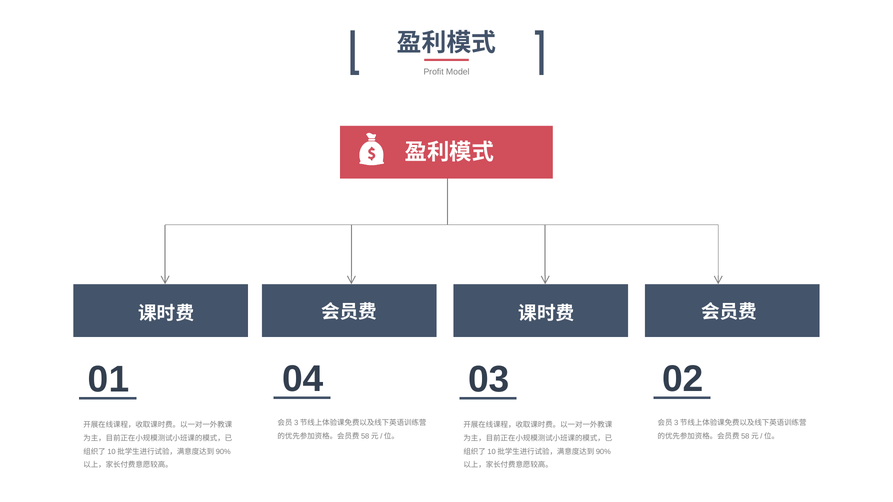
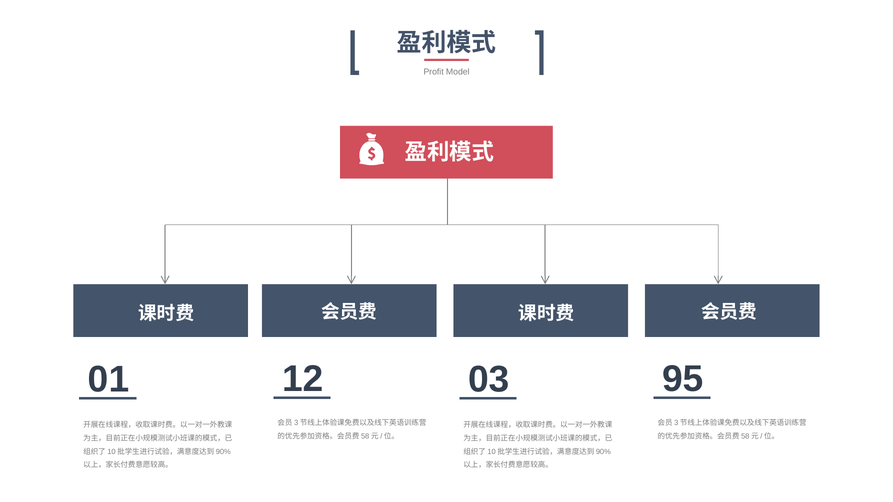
04: 04 -> 12 (303, 379)
02: 02 -> 95 (683, 379)
